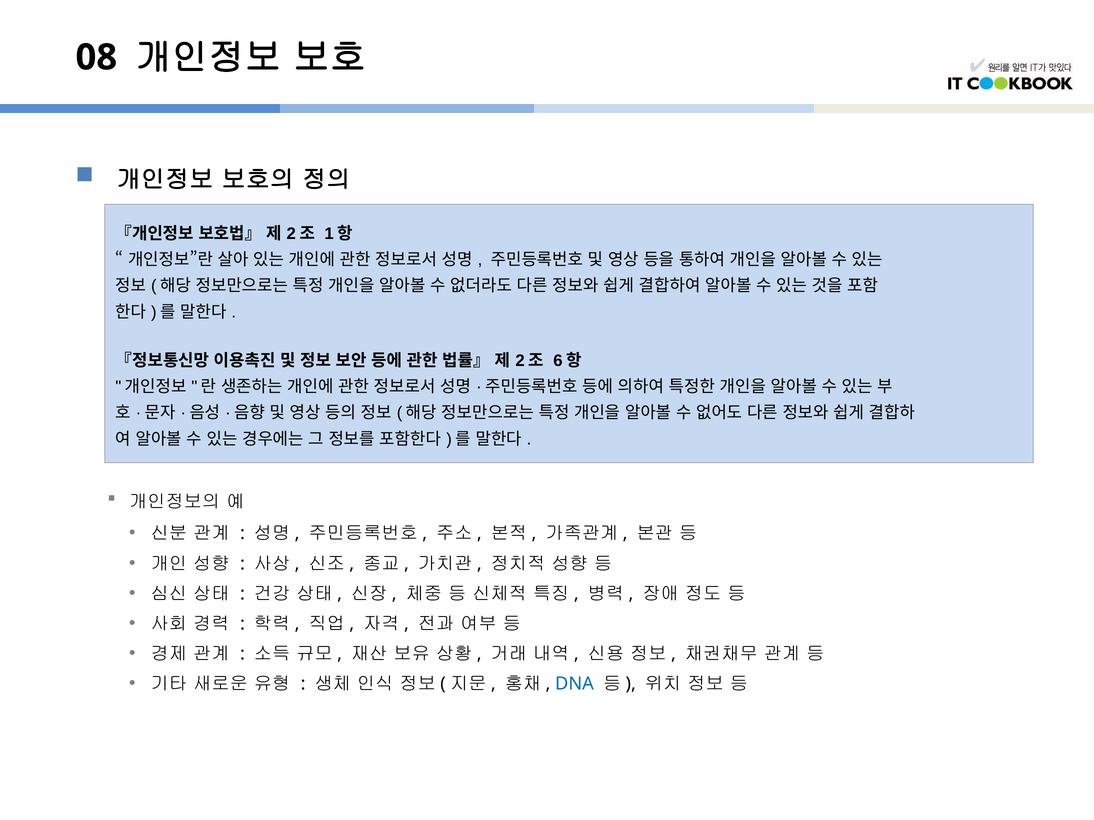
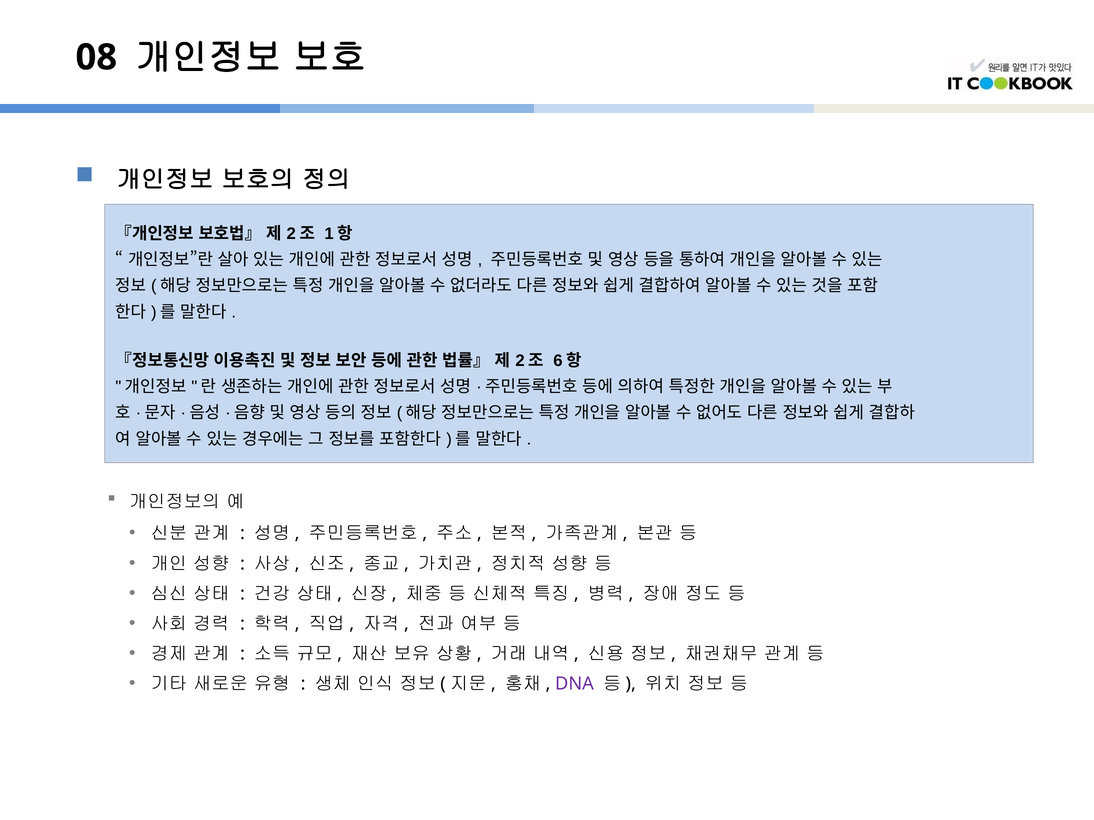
DNA colour: blue -> purple (574, 684)
